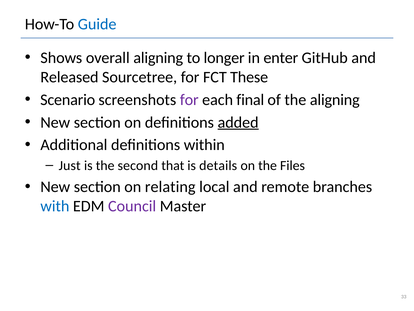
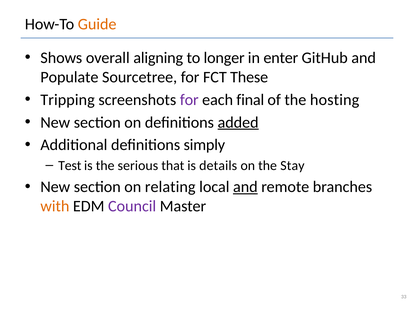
Guide colour: blue -> orange (97, 24)
Released: Released -> Populate (69, 77)
Scenario: Scenario -> Tripping (68, 100)
the aligning: aligning -> hosting (335, 100)
within: within -> simply (204, 145)
Just: Just -> Test (70, 165)
second: second -> serious (138, 165)
Files: Files -> Stay (292, 165)
and underline: none -> present (245, 187)
with colour: blue -> orange (55, 206)
